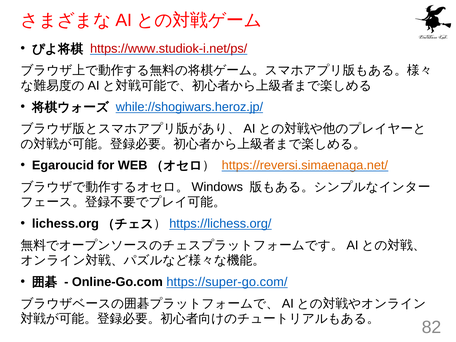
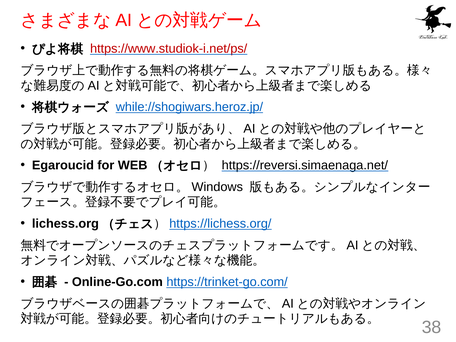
https://reversi.simaenaga.net/ colour: orange -> black (305, 165)
https://super-go.com/: https://super-go.com/ -> https://trinket-go.com/ (227, 282)
82: 82 -> 38 (432, 327)
